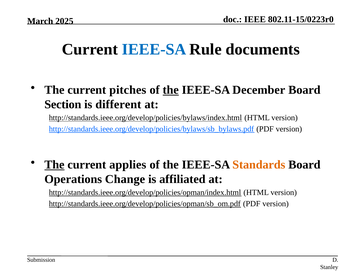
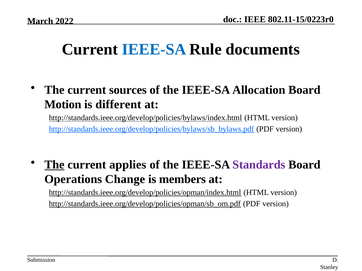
2025: 2025 -> 2022 (64, 21)
pitches: pitches -> sources (128, 90)
the underline: present -> none (171, 90)
December: December -> Allocation (259, 90)
Section: Section -> Motion (63, 105)
Standards colour: orange -> purple (259, 165)
affiliated: affiliated -> members (182, 179)
